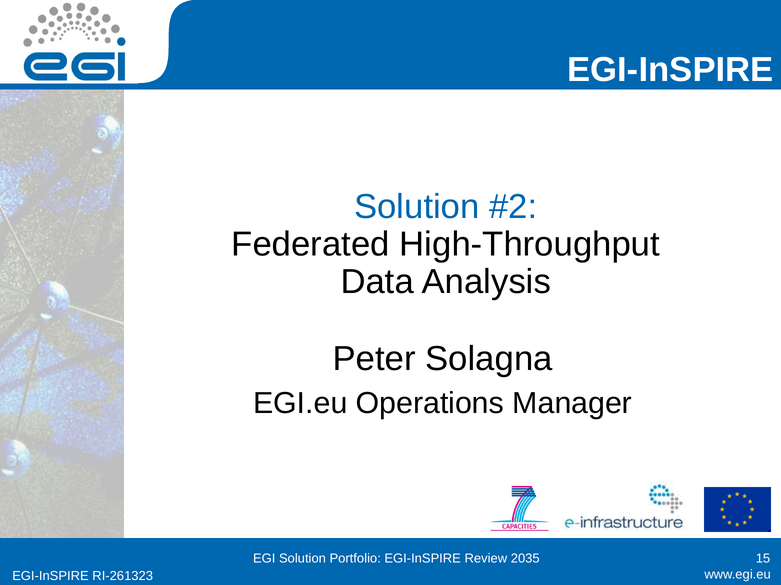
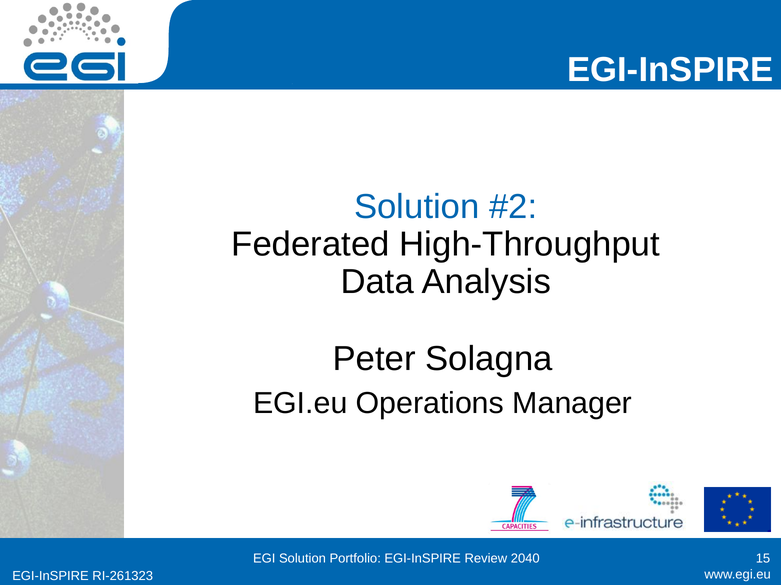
2035: 2035 -> 2040 (525, 559)
